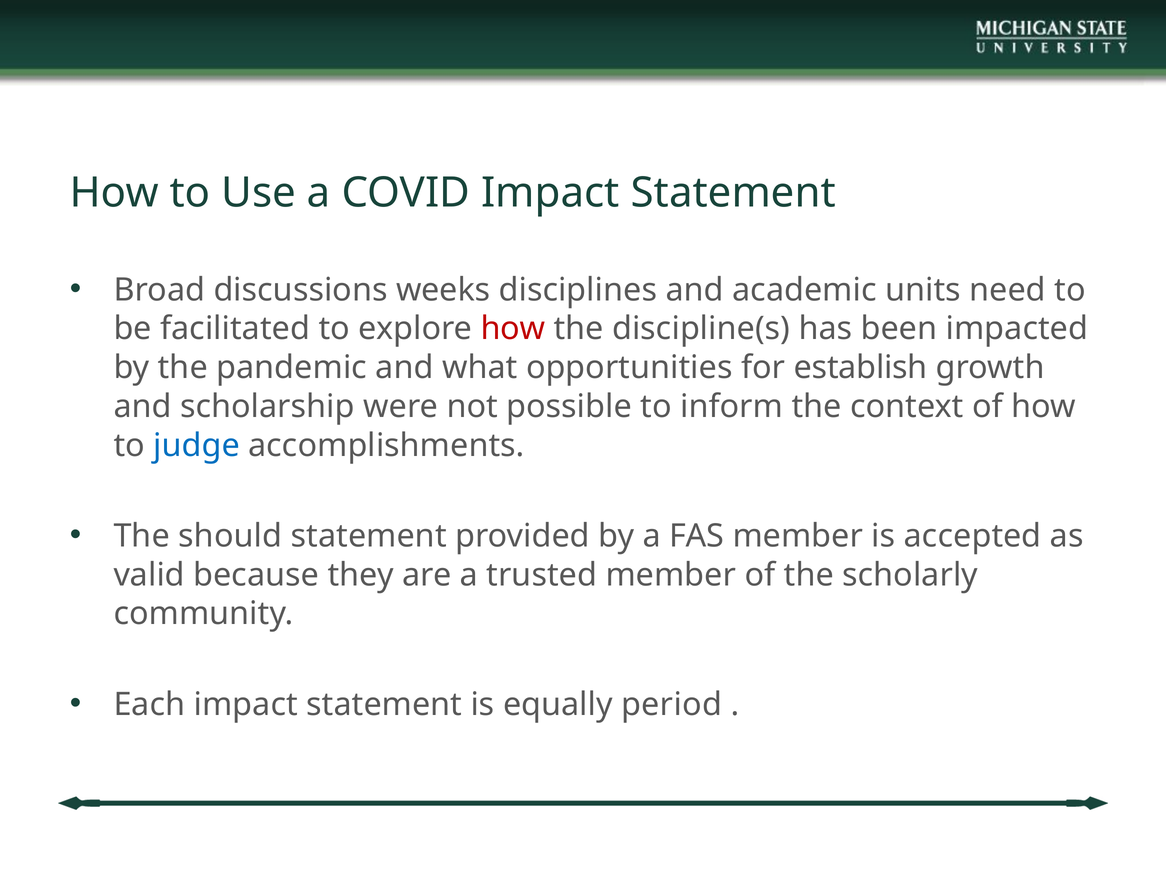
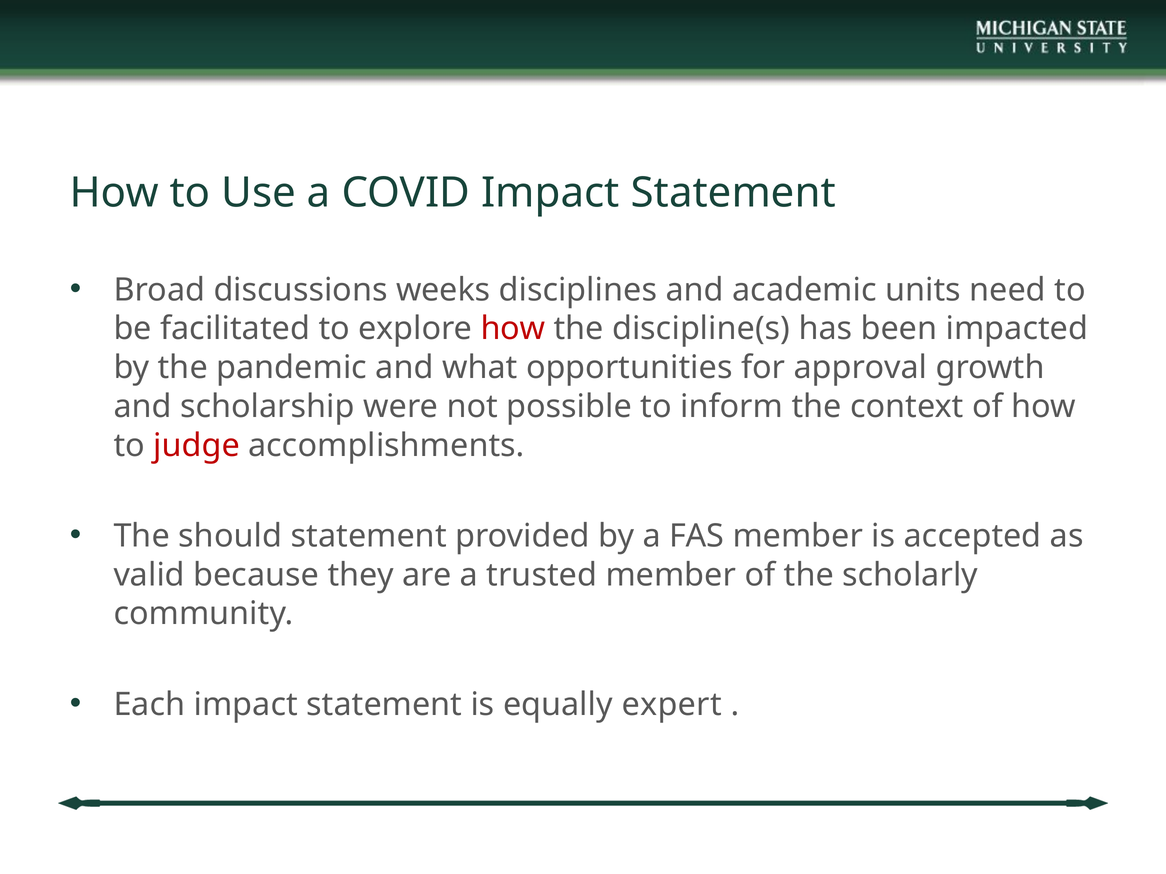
establish: establish -> approval (861, 368)
judge colour: blue -> red (197, 446)
period: period -> expert (672, 705)
